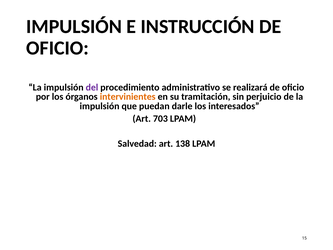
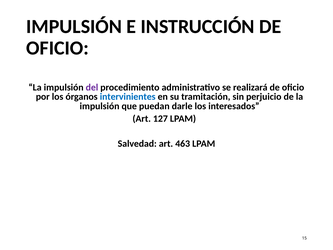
intervinientes colour: orange -> blue (128, 97)
703: 703 -> 127 (160, 118)
138: 138 -> 463 (183, 144)
